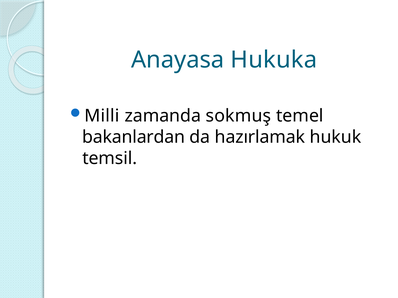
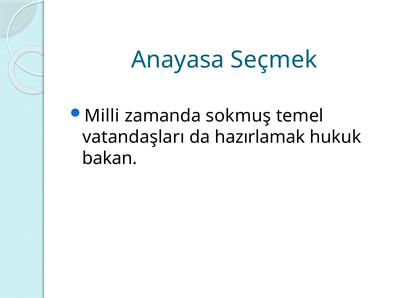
Hukuka: Hukuka -> Seçmek (274, 60)
bakanlardan: bakanlardan -> vatandaşları (133, 137)
temsil: temsil -> bakan (110, 159)
